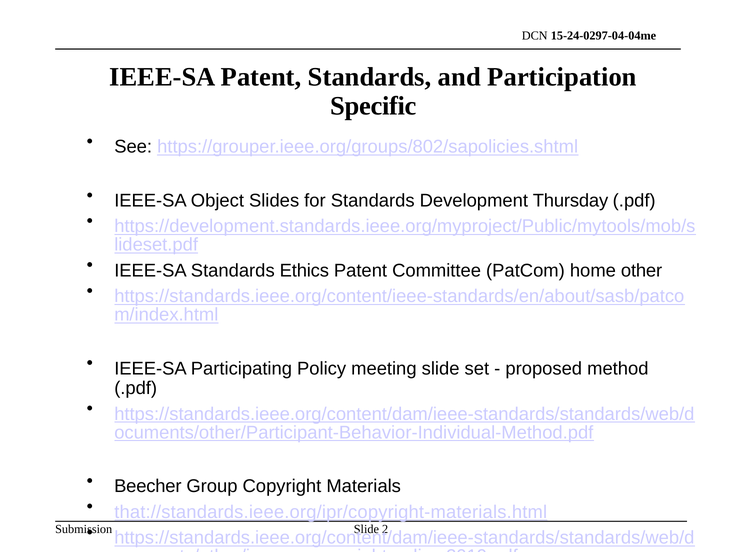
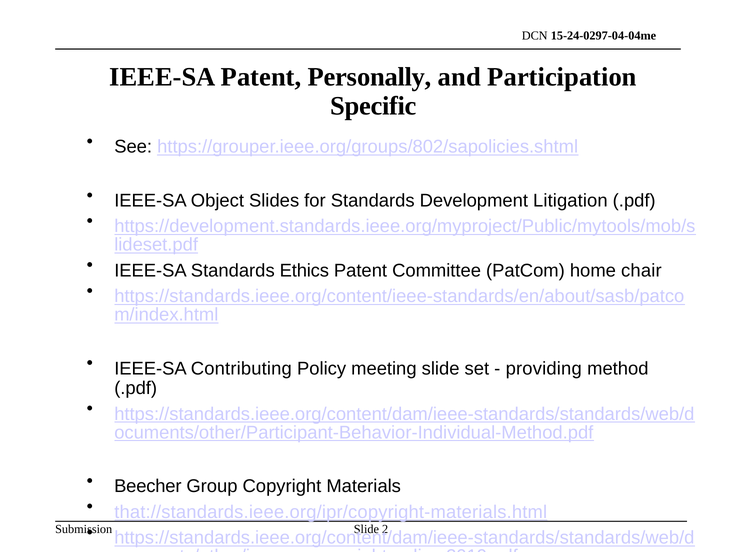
Patent Standards: Standards -> Personally (370, 77)
Thursday: Thursday -> Litigation (570, 201)
other: other -> chair (641, 271)
Participating: Participating -> Contributing (241, 368)
proposed: proposed -> providing (544, 368)
